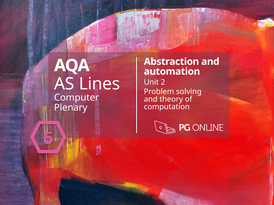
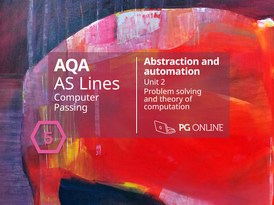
Plenary: Plenary -> Passing (71, 108)
